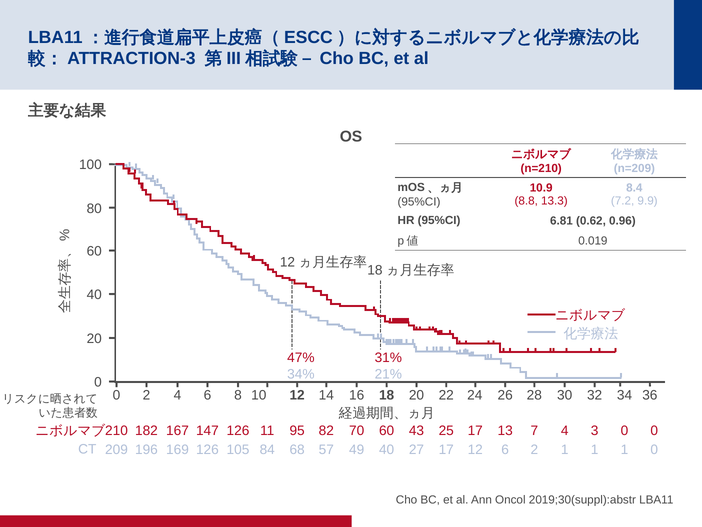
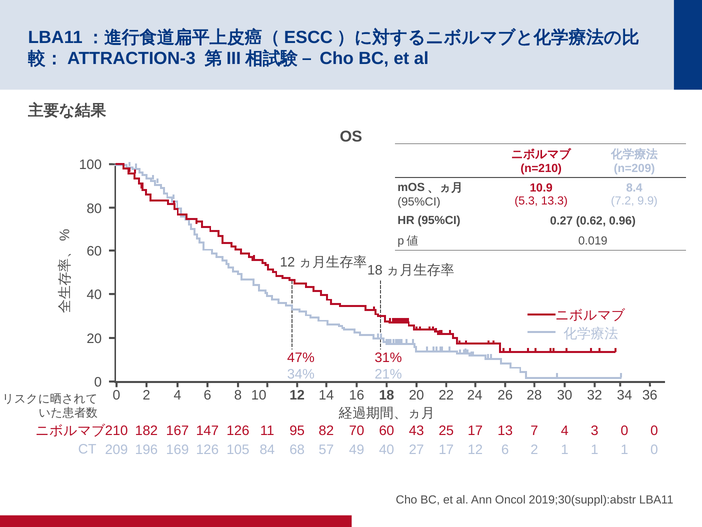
8.8: 8.8 -> 5.3 (526, 201)
6.81: 6.81 -> 0.27 (561, 221)
